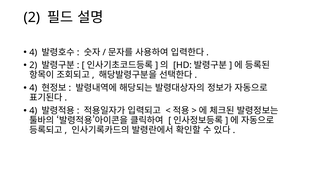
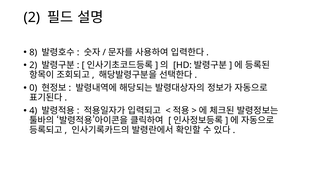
4: 4 -> 8 (33, 52)
4: 4 -> 0 (33, 88)
